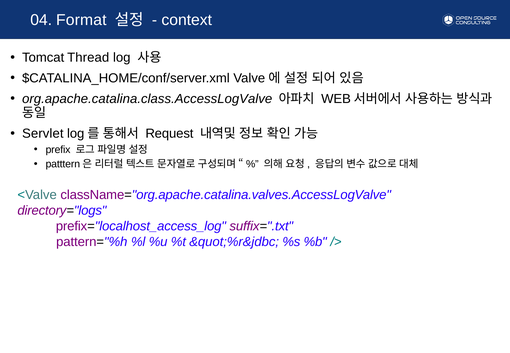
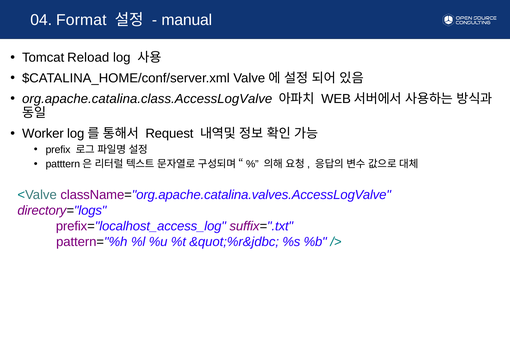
context: context -> manual (187, 20)
Thread: Thread -> Reload (88, 58)
Servlet: Servlet -> Worker (43, 134)
